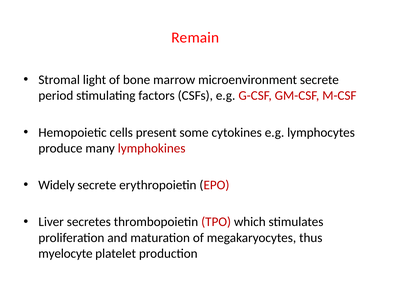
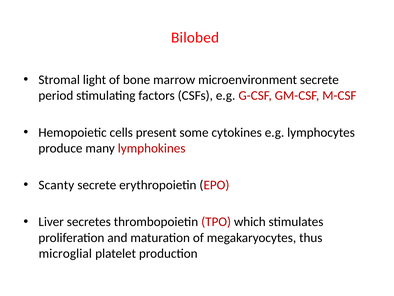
Remain: Remain -> Bilobed (195, 38)
Widely: Widely -> Scanty (56, 185)
myelocyte: myelocyte -> microglial (65, 253)
